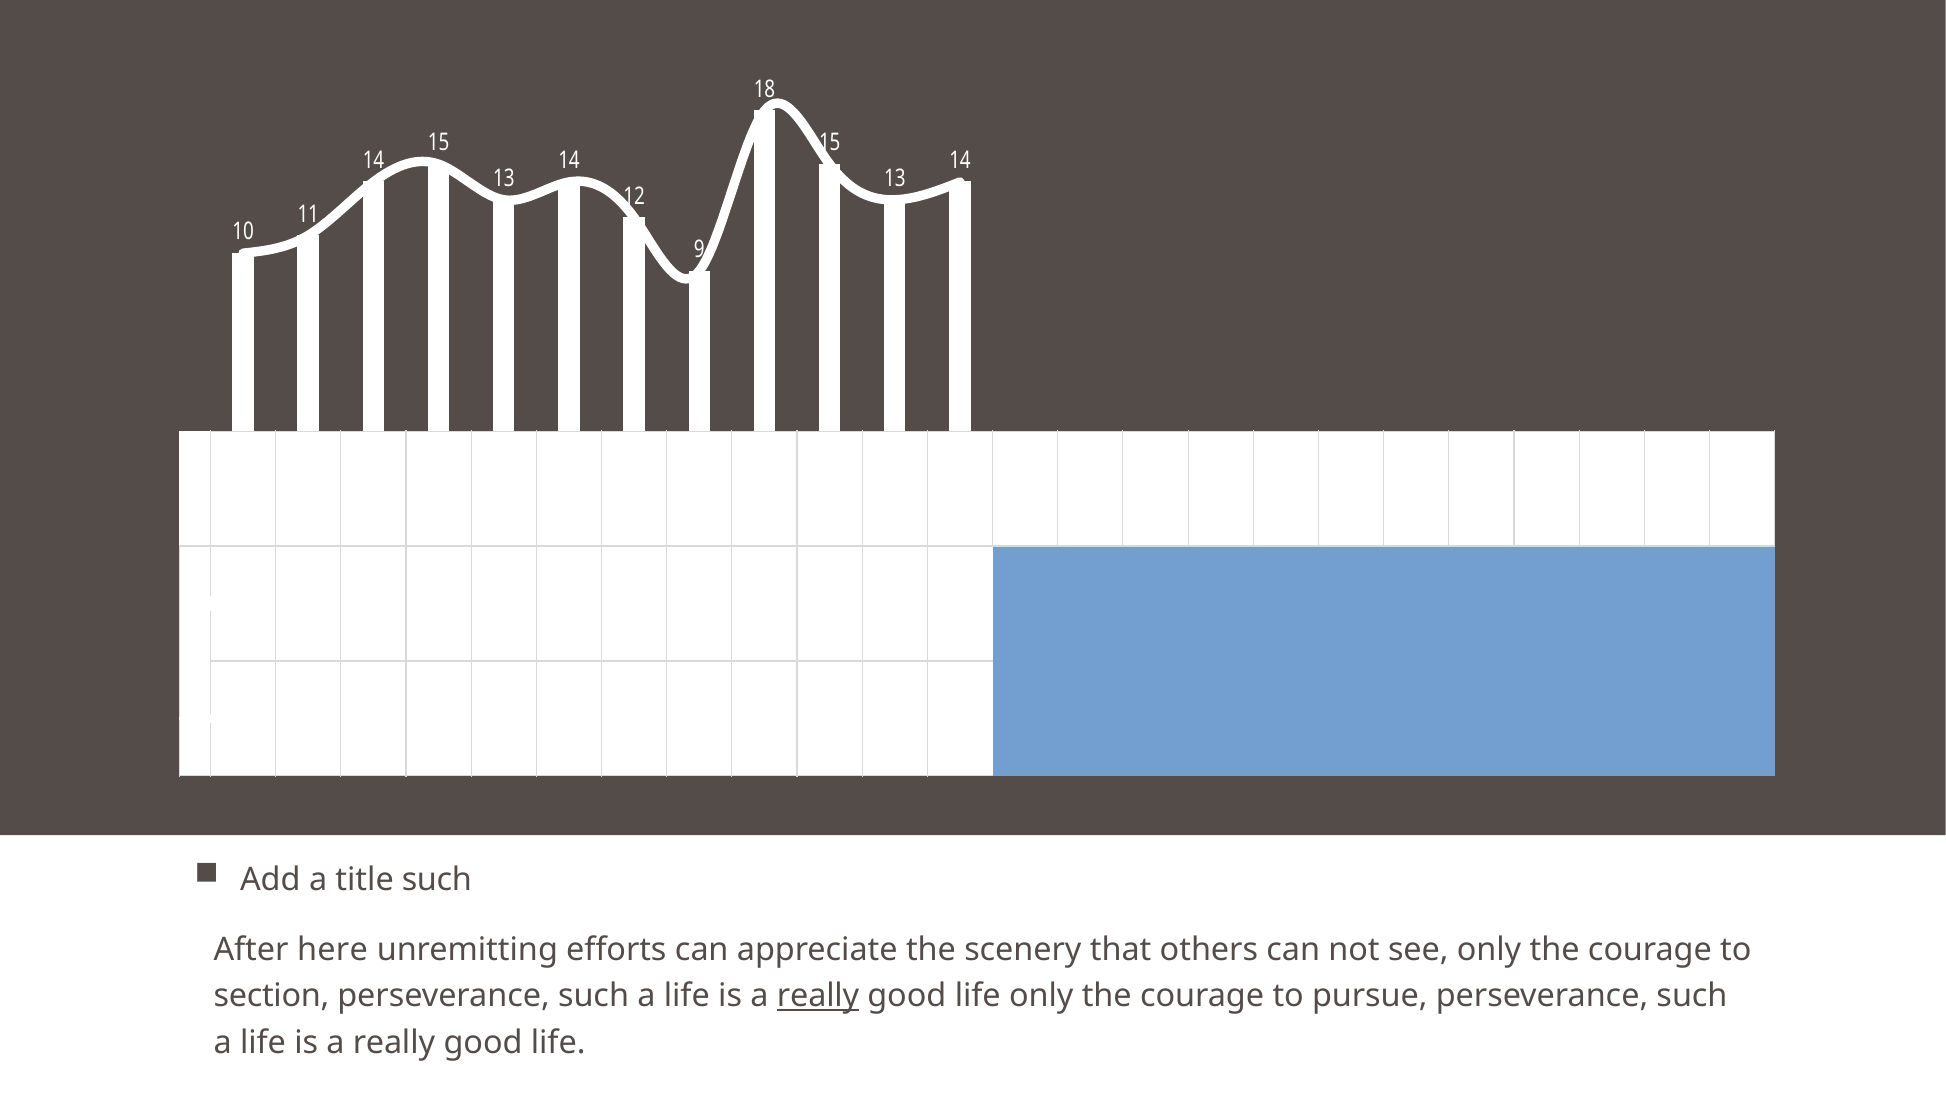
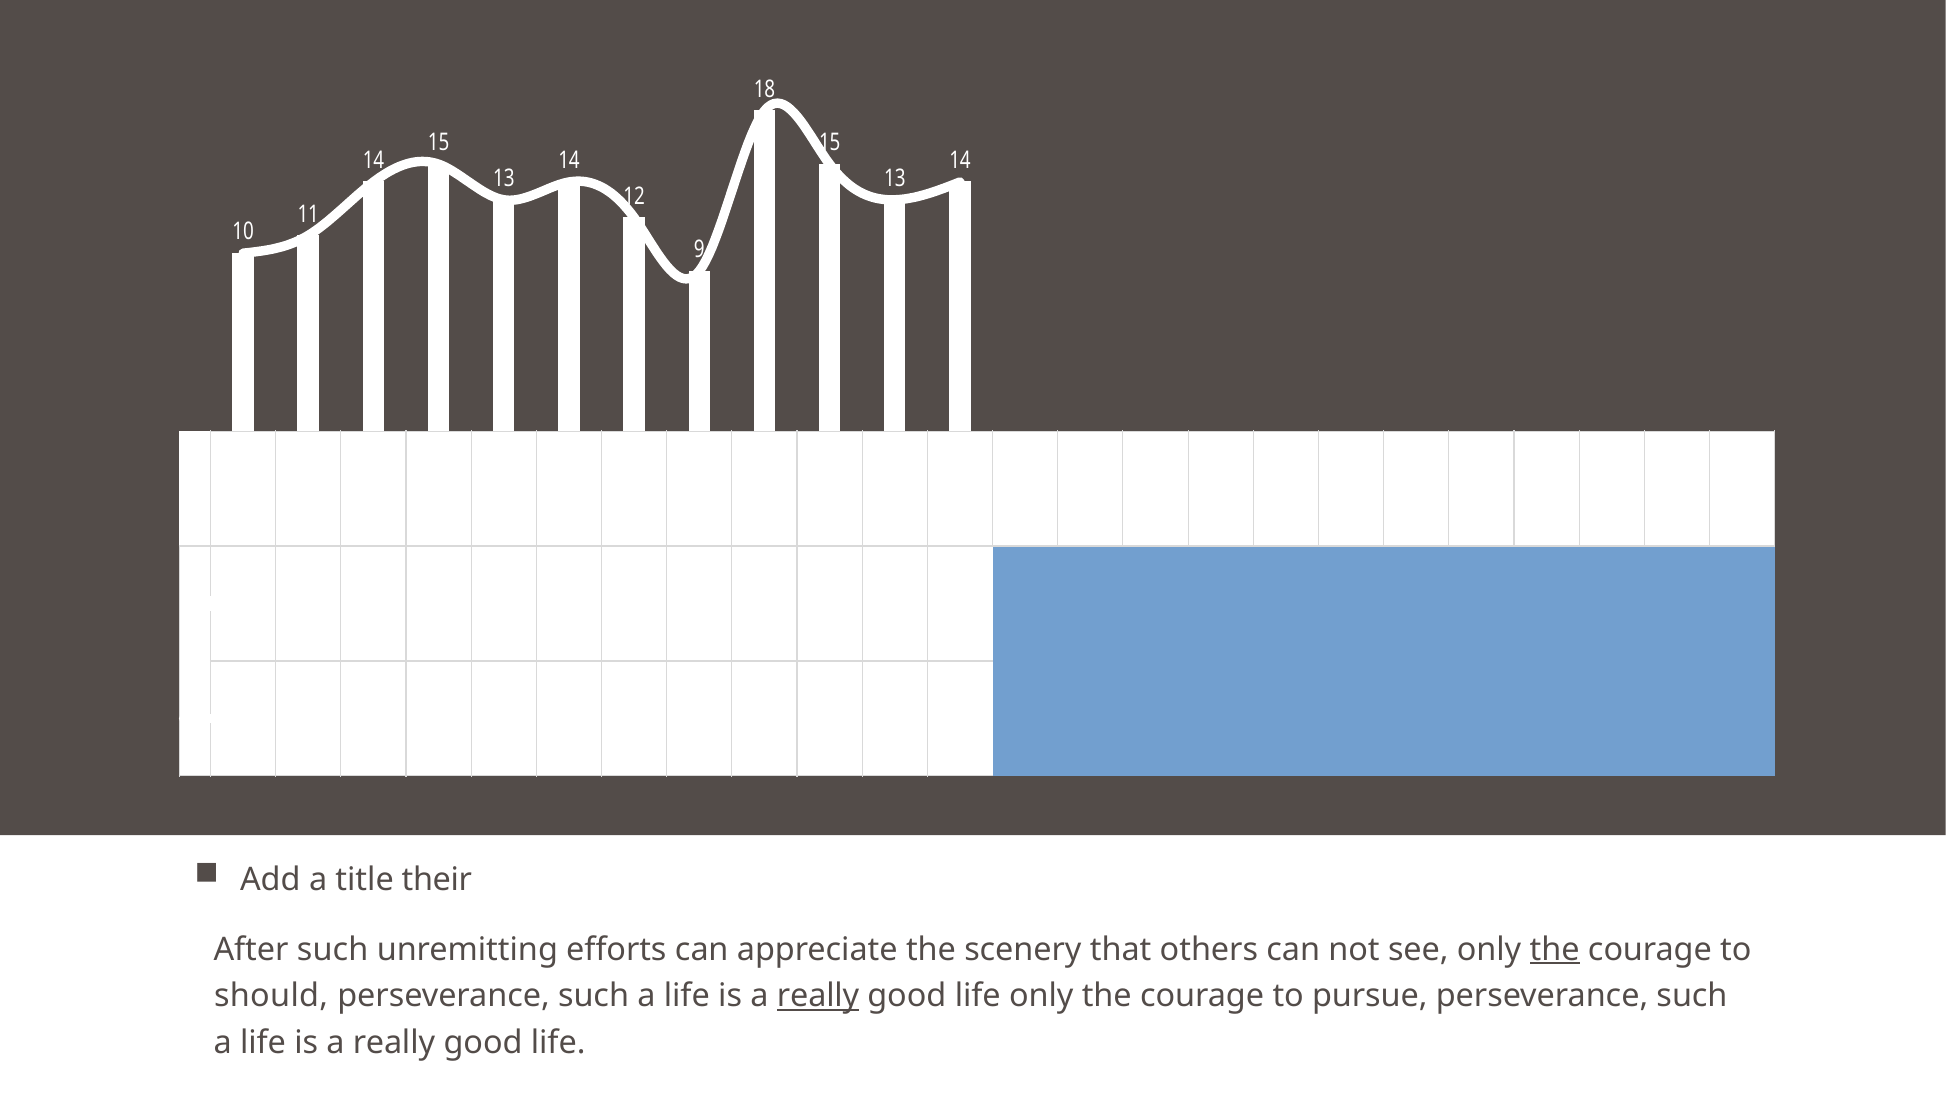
title such: such -> their (437, 880)
After here: here -> such (333, 950)
the underline: none -> present (1555, 950)
section: section -> should (271, 997)
